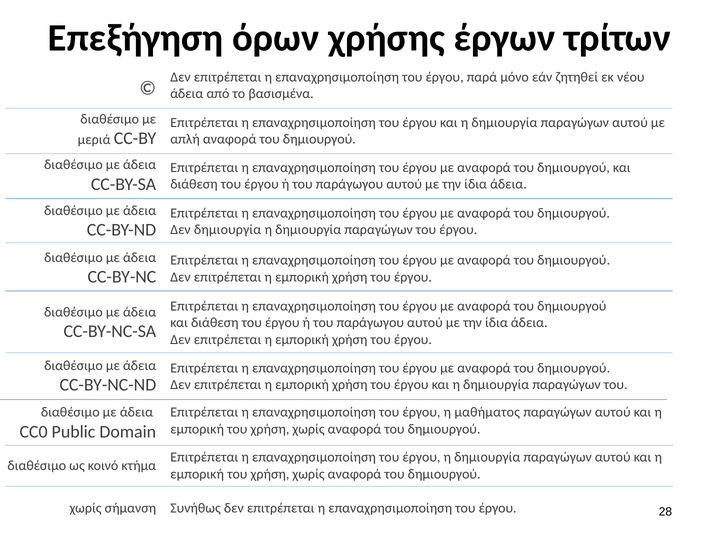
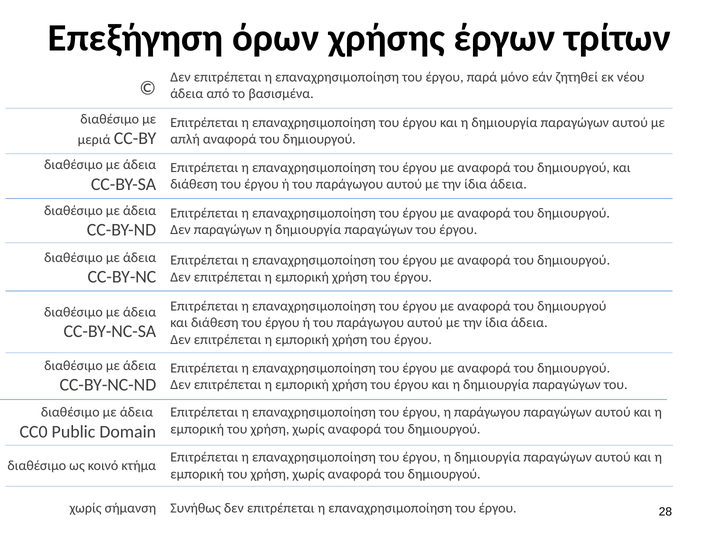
Δεν δημιουργία: δημιουργία -> παραγώγων (228, 230)
η μαθήματος: μαθήματος -> παράγωγου (487, 413)
